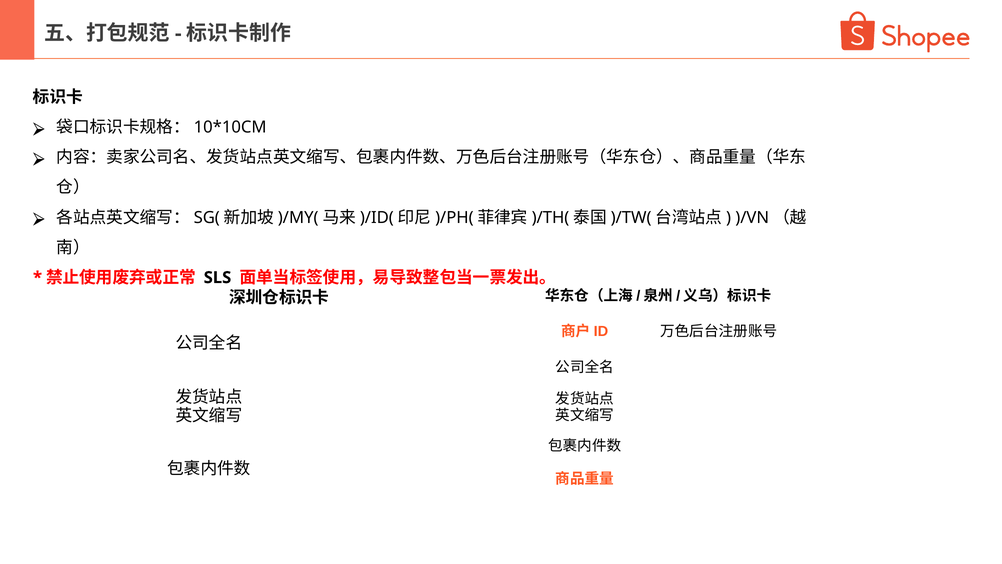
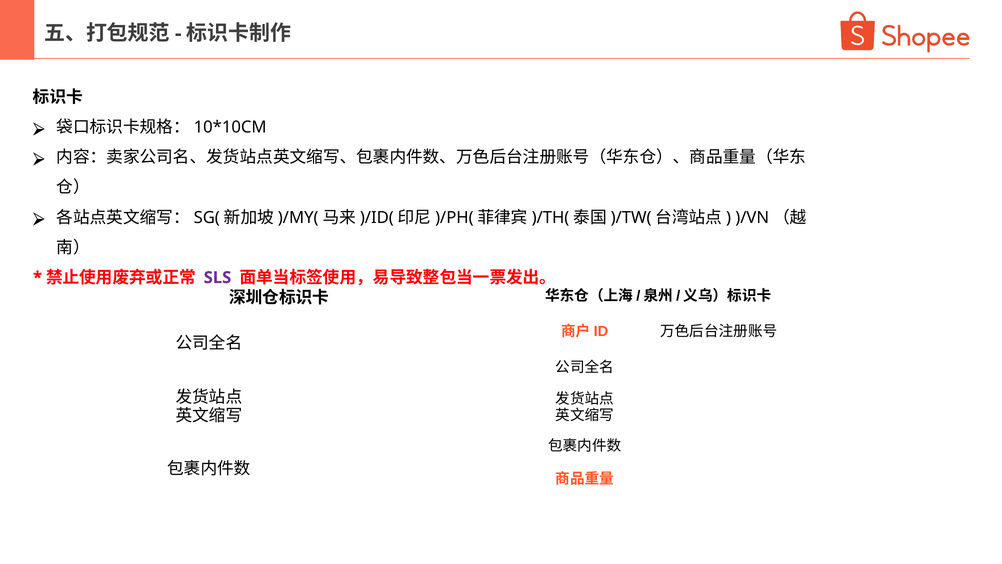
SLS colour: black -> purple (217, 277)
